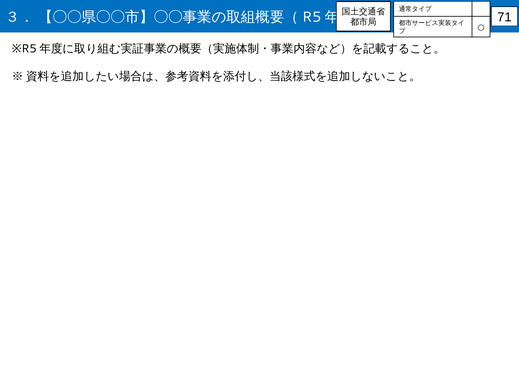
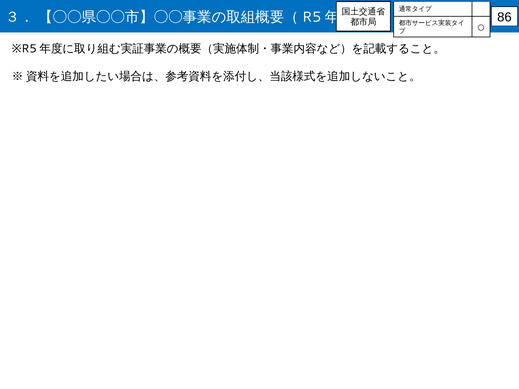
71: 71 -> 86 (504, 17)
